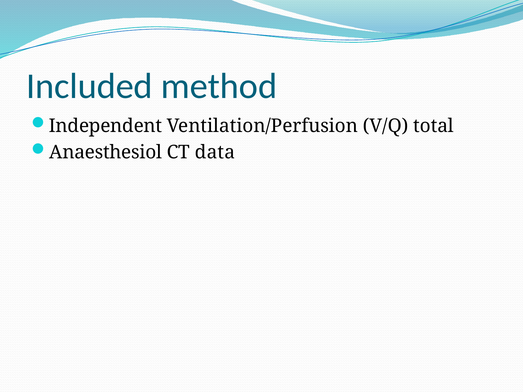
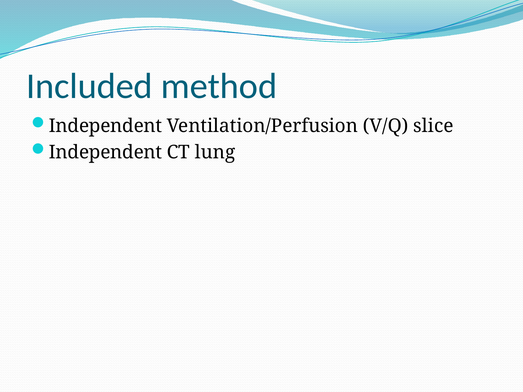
total: total -> slice (433, 126)
Anaesthesiol: Anaesthesiol -> Independent (106, 152)
data: data -> lung (215, 152)
